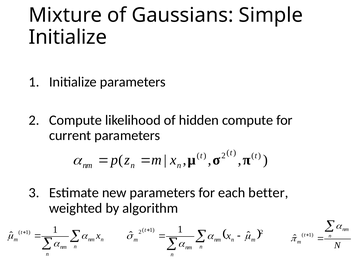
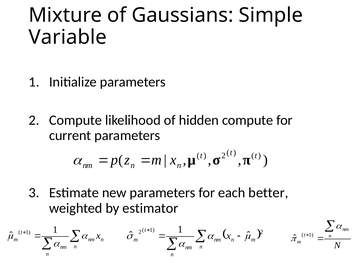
Initialize: Initialize -> Variable (68, 37)
algorithm: algorithm -> estimator (150, 208)
